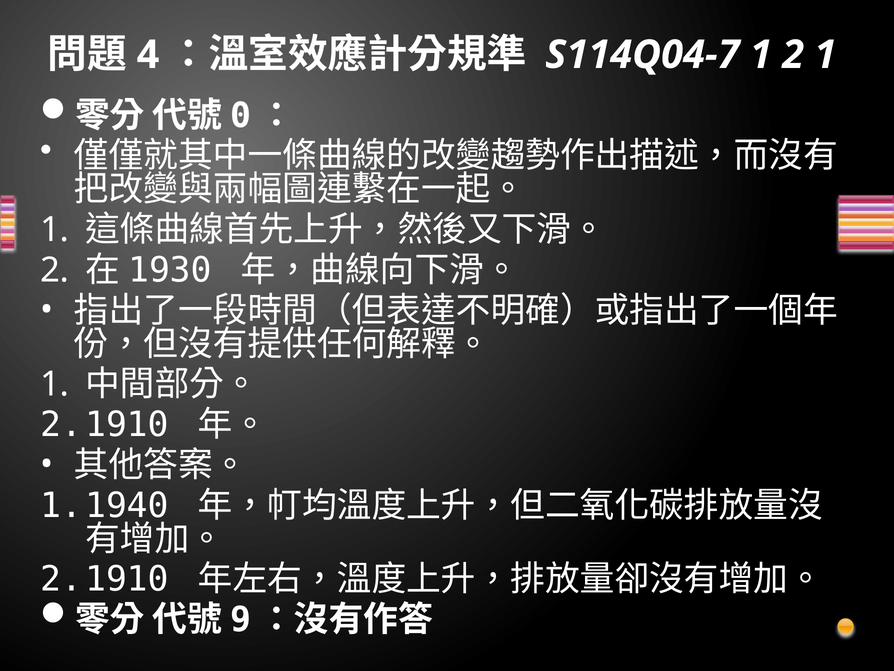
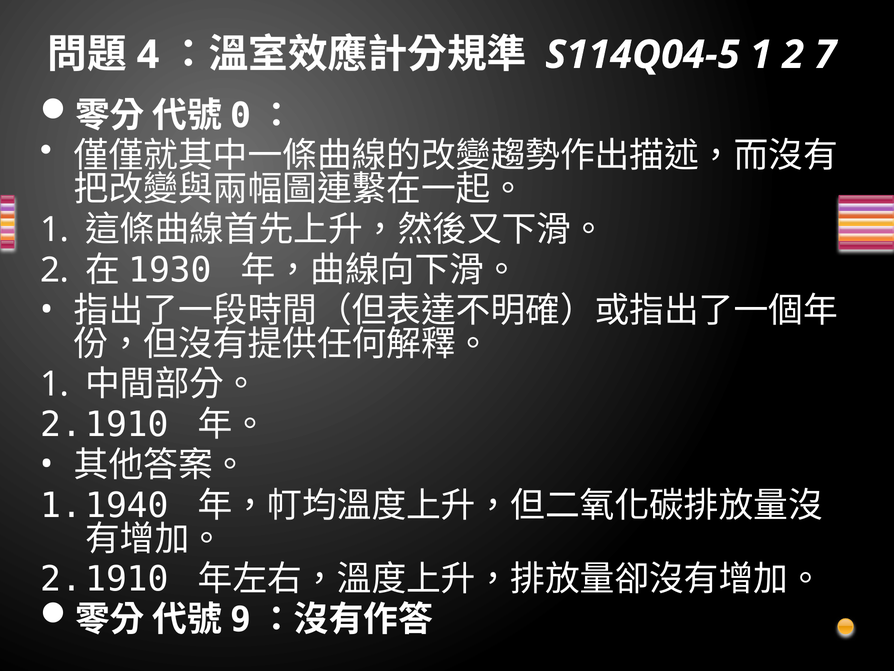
S114Q04-7: S114Q04-7 -> S114Q04-5 (642, 55)
2 1: 1 -> 7 (825, 55)
